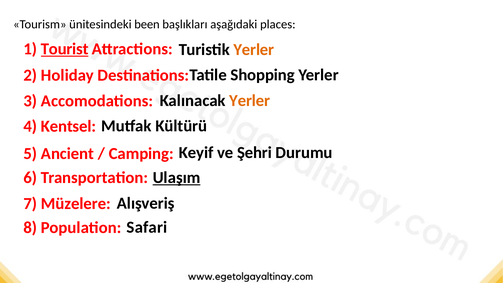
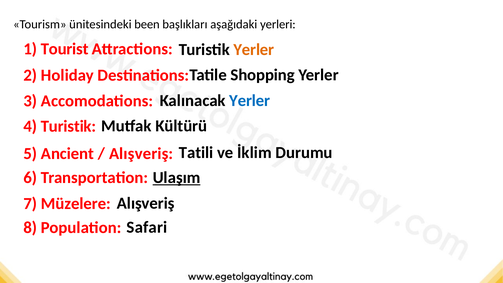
places: places -> yerleri (278, 24)
Tourist underline: present -> none (65, 49)
Yerler colour: orange -> blue (250, 101)
4 Kentsel: Kentsel -> Turistik (68, 126)
Keyif: Keyif -> Tatili (196, 153)
Şehri: Şehri -> İklim (254, 153)
Camping: Camping -> Alışveriş (141, 154)
